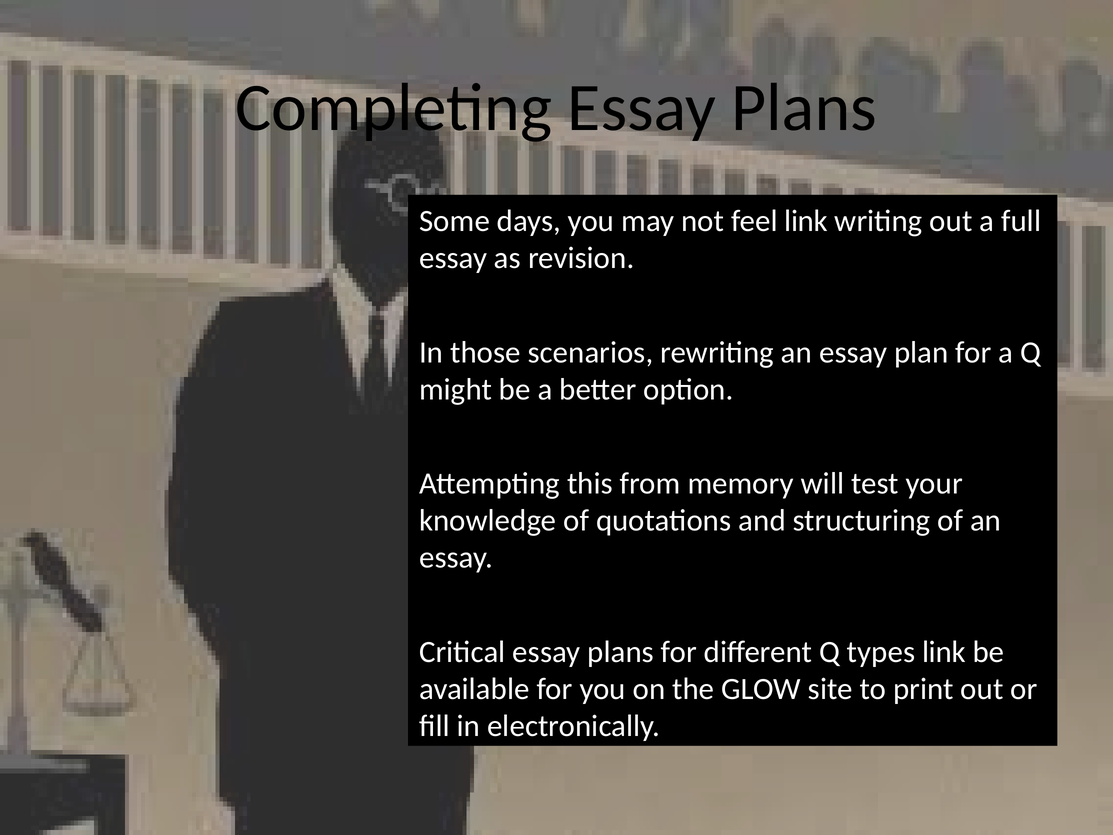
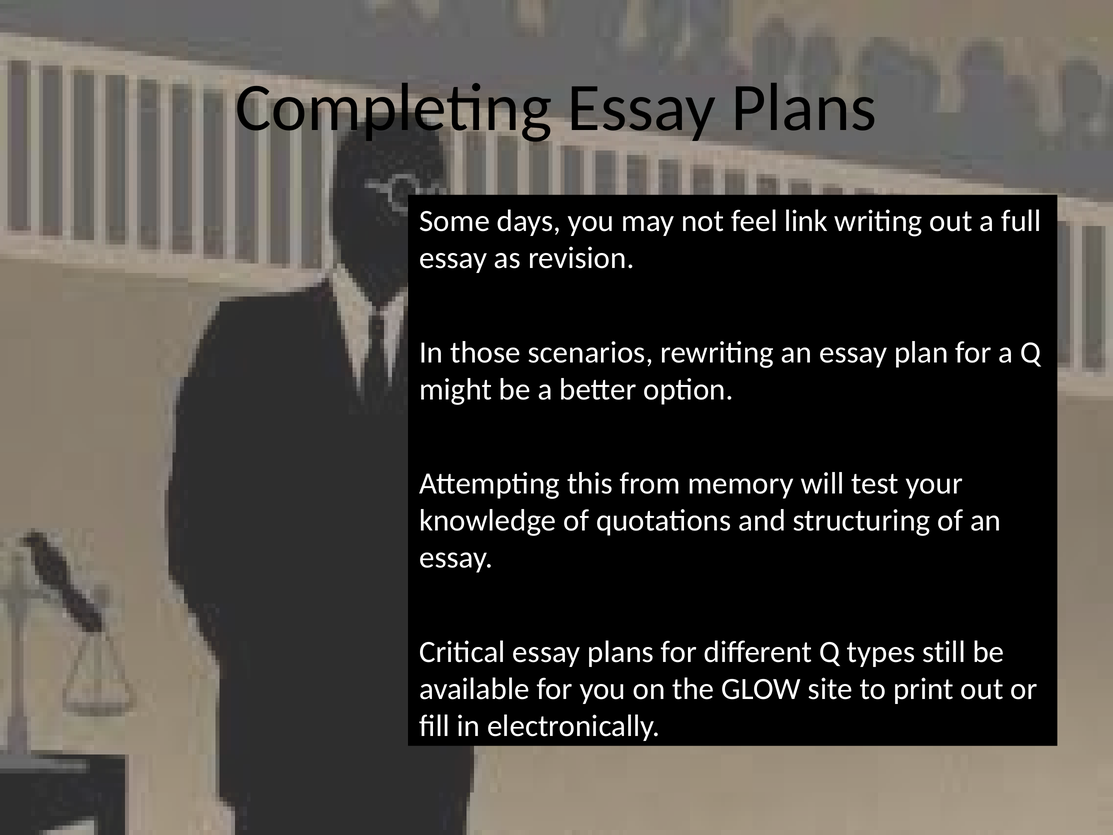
types link: link -> still (944, 652)
